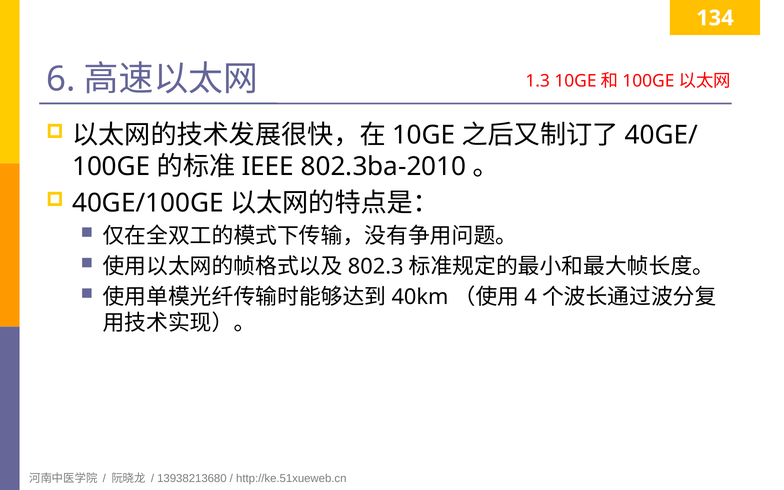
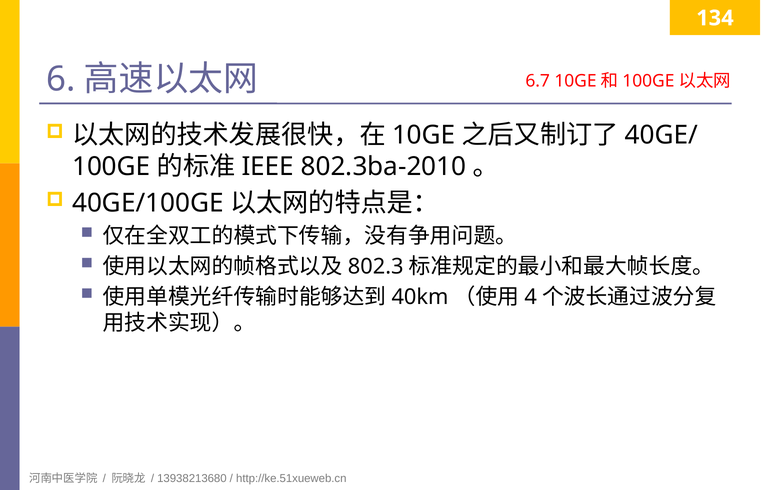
1.3: 1.3 -> 6.7 (538, 81)
